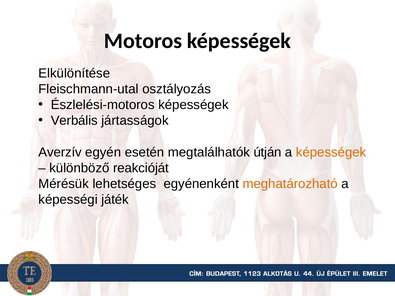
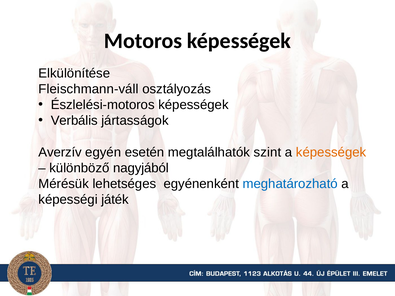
Fleischmann-utal: Fleischmann-utal -> Fleischmann-váll (88, 89)
útján: útján -> szint (267, 152)
reakcióját: reakcióját -> nagyjából (141, 168)
meghatározható colour: orange -> blue (290, 184)
